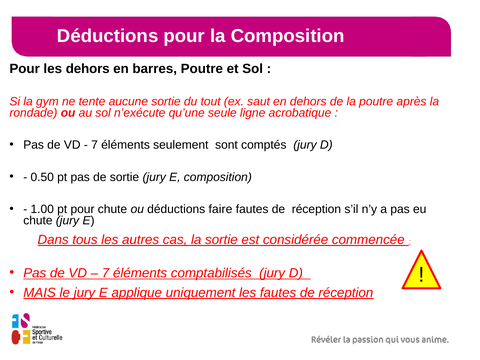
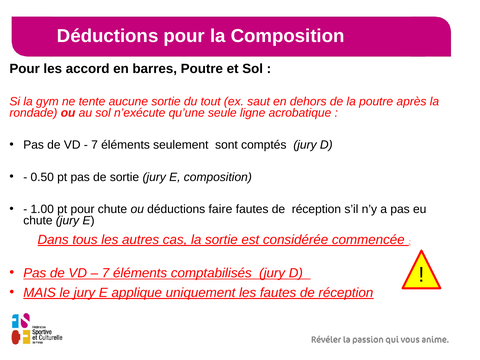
les dehors: dehors -> accord (88, 69)
